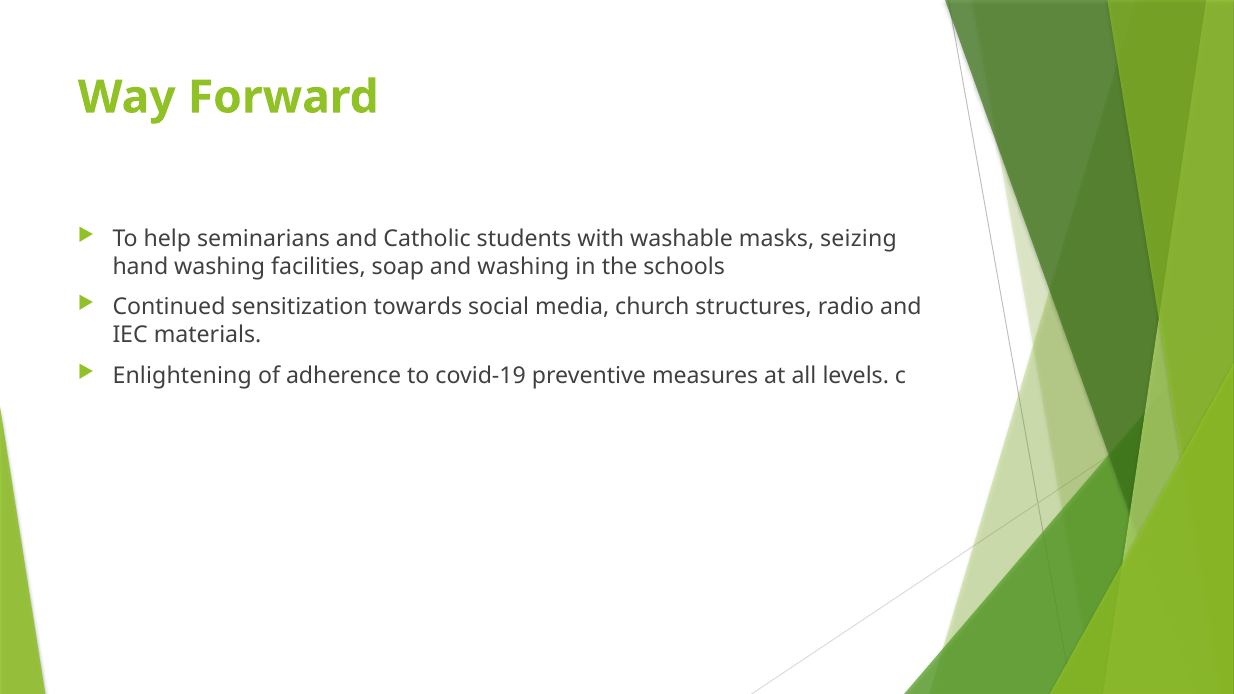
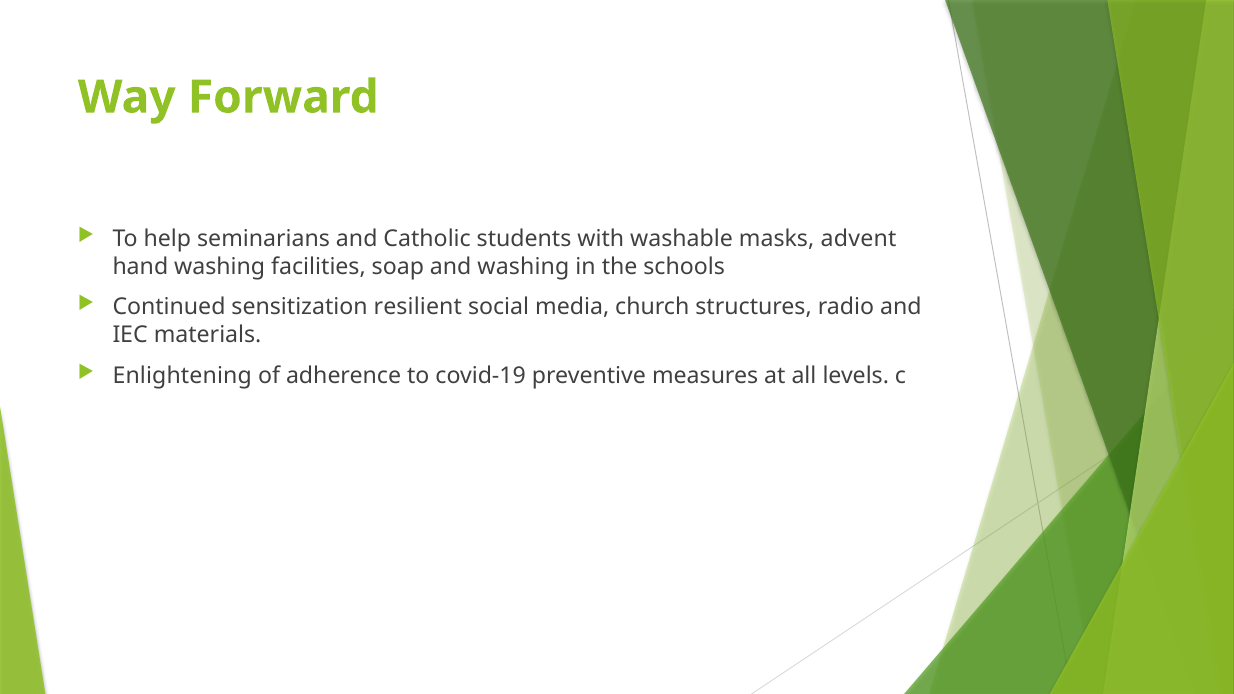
seizing: seizing -> advent (859, 239)
towards: towards -> resilient (418, 307)
